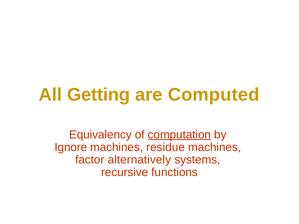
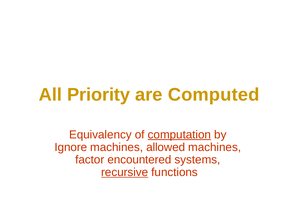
Getting: Getting -> Priority (99, 95)
residue: residue -> allowed (166, 147)
alternatively: alternatively -> encountered (139, 160)
recursive underline: none -> present (125, 172)
